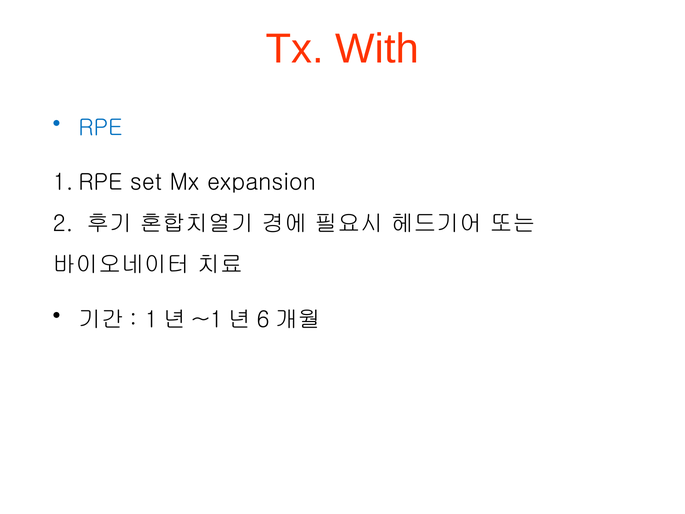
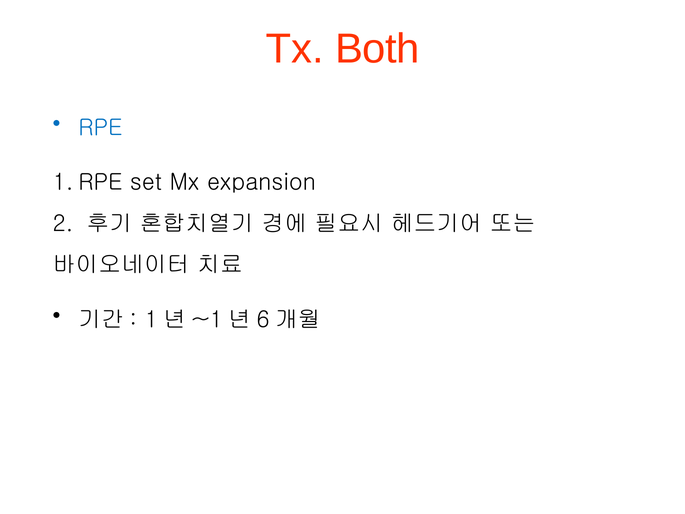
With: With -> Both (377, 49)
